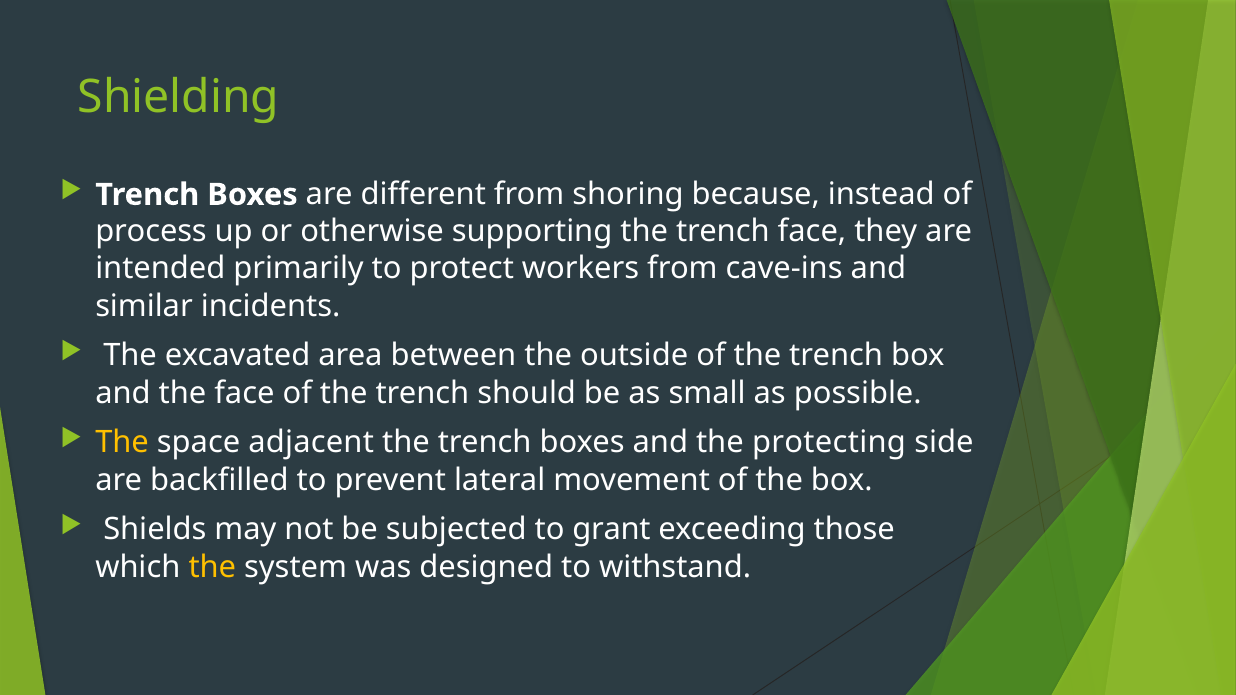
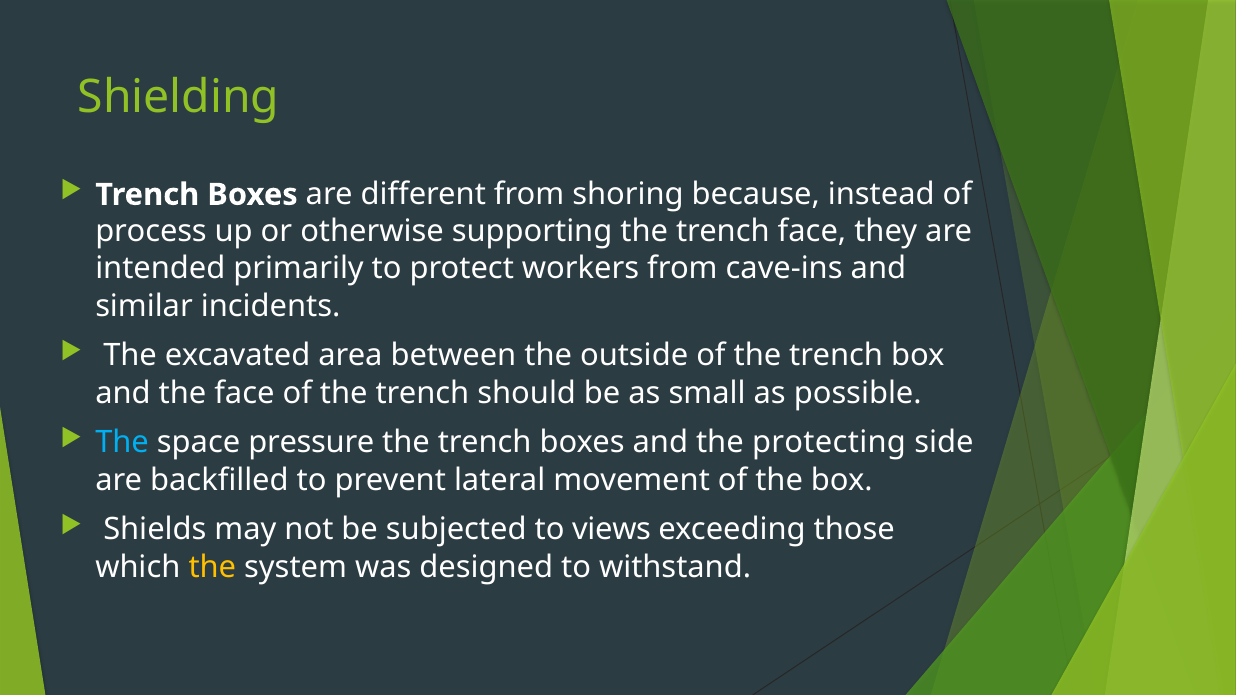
The colour: yellow -> light blue (122, 443)
adjacent: adjacent -> pressure (311, 443)
grant: grant -> views (612, 530)
